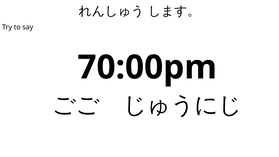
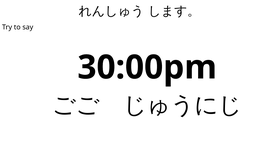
70:00pm: 70:00pm -> 30:00pm (147, 67)
